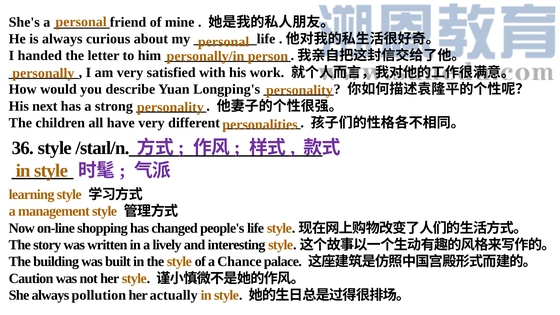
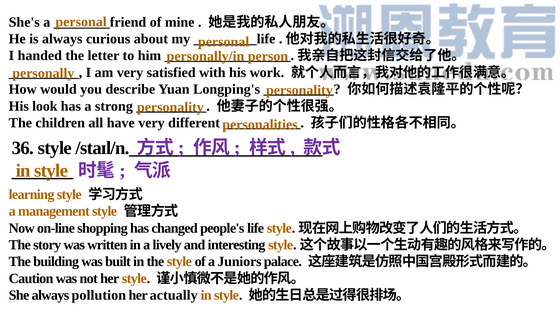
next: next -> look (45, 106)
Chance: Chance -> Juniors (239, 262)
